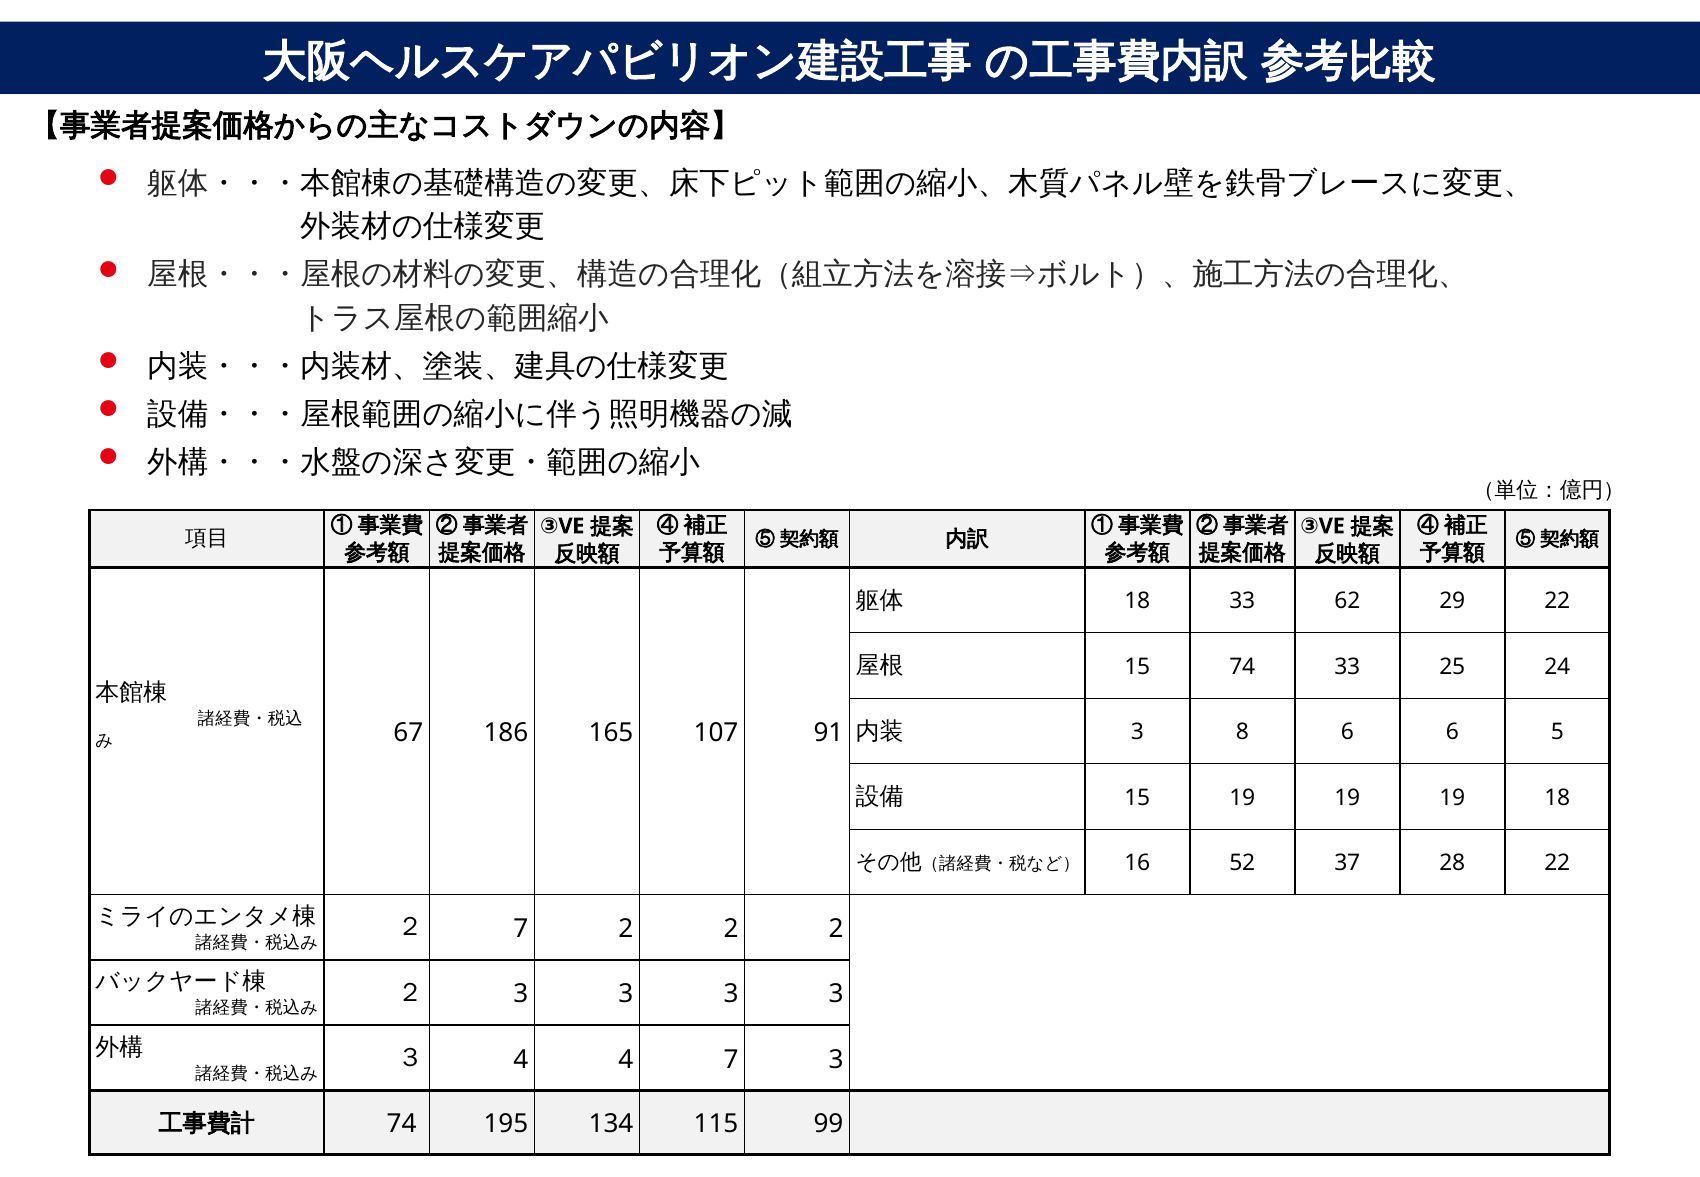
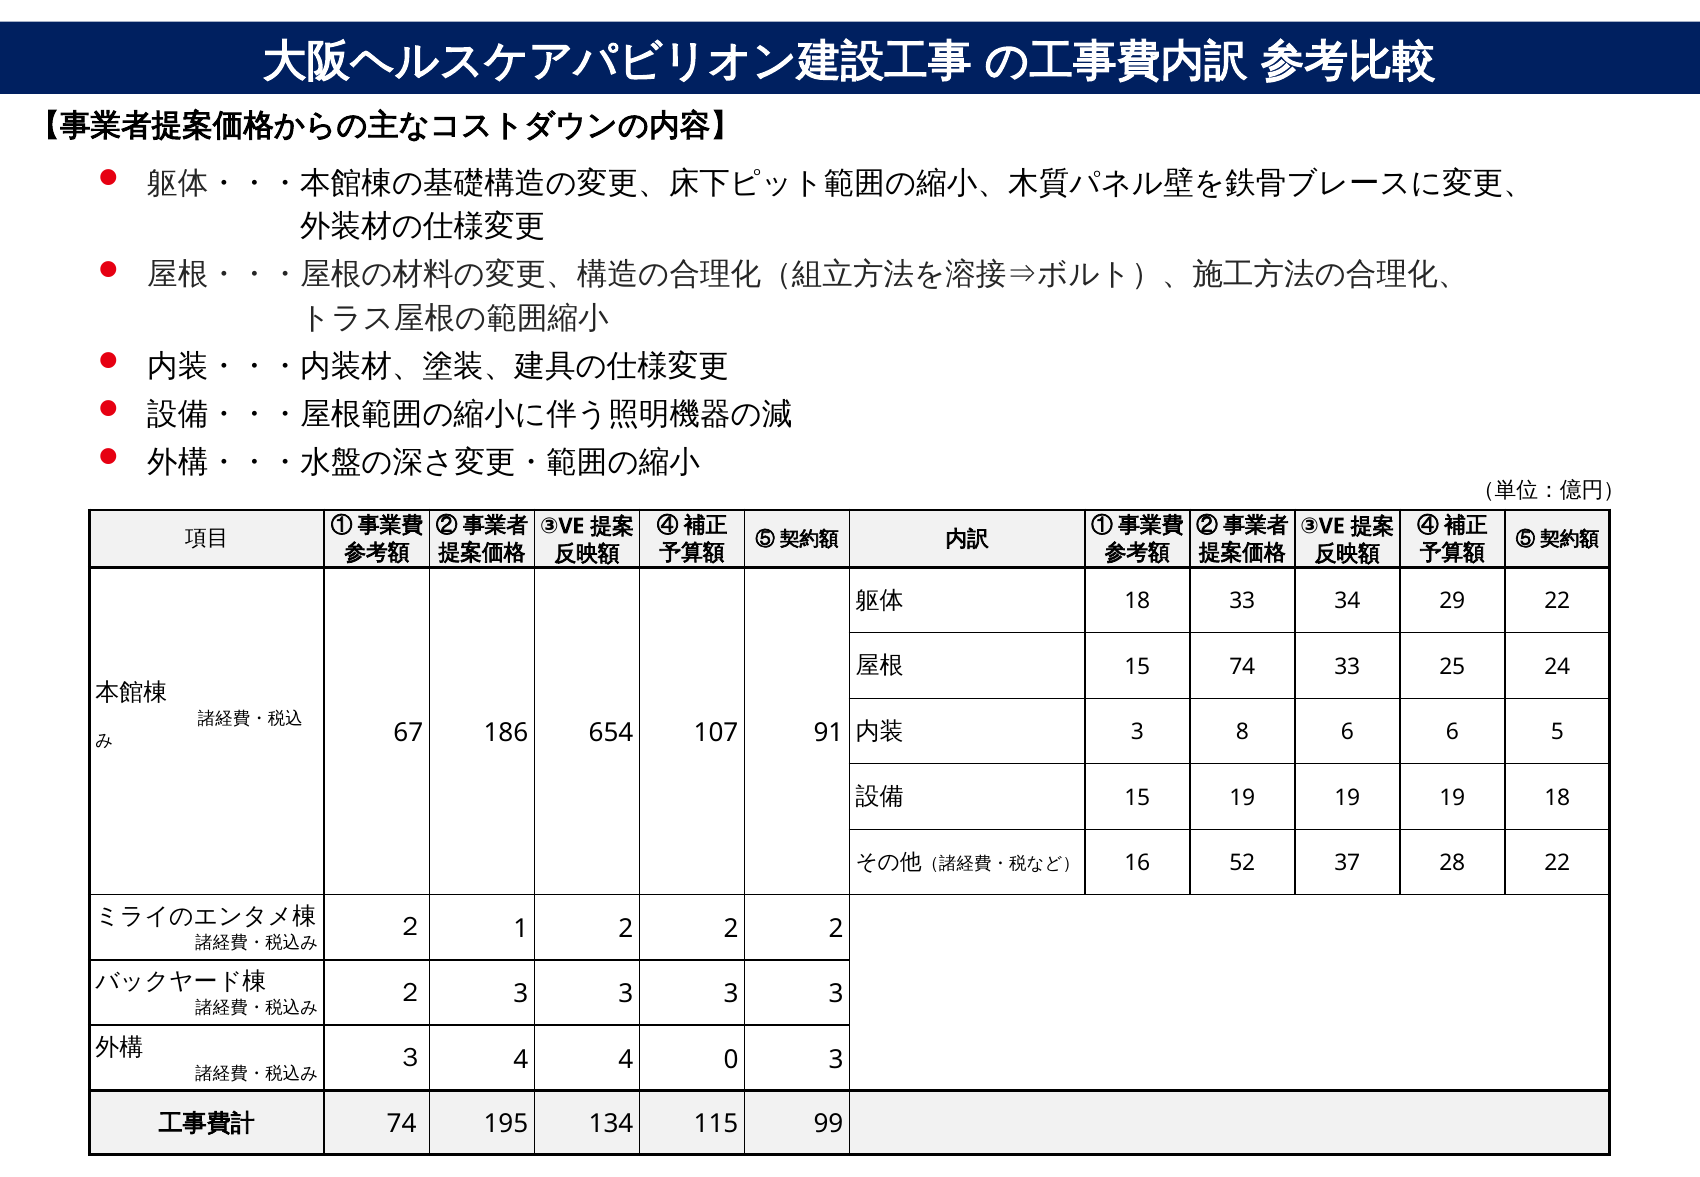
62: 62 -> 34 (1347, 601)
165: 165 -> 654 (611, 732)
２ 7: 7 -> 1 (521, 929)
4 7: 7 -> 0 (731, 1060)
